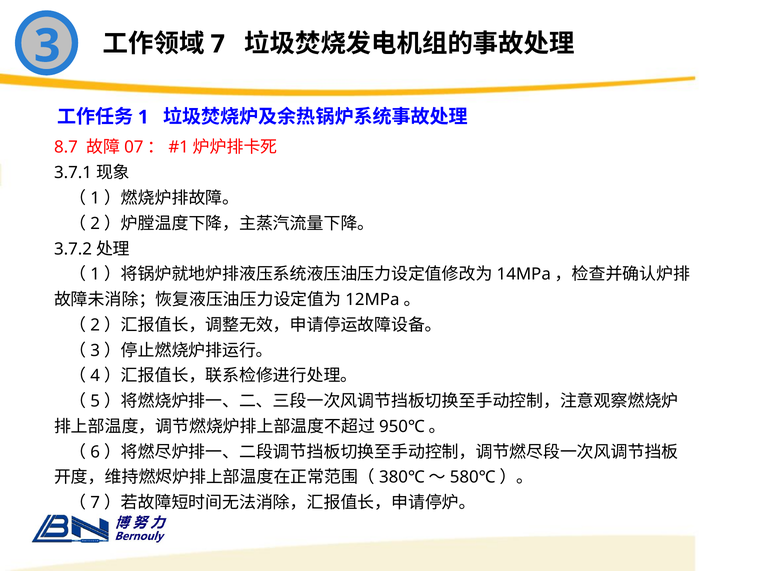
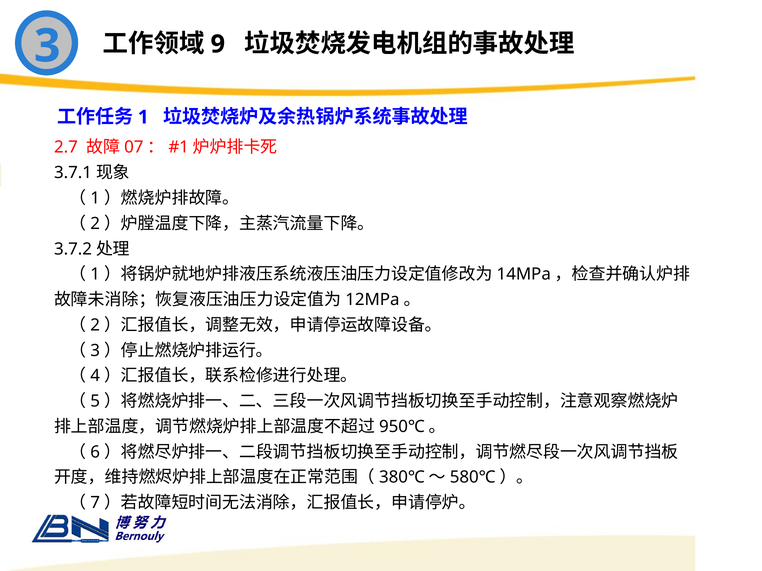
7: 7 -> 9 (218, 44)
8.7: 8.7 -> 2.7 (66, 148)
